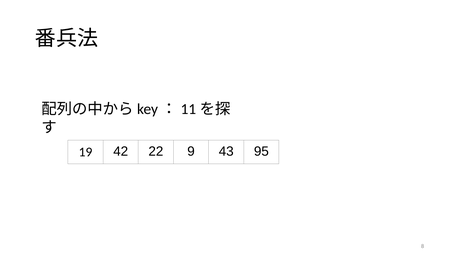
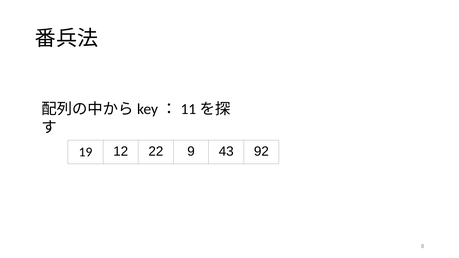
42: 42 -> 12 (121, 152)
95: 95 -> 92 (261, 152)
